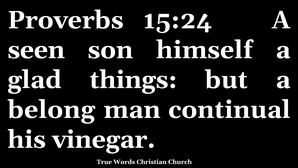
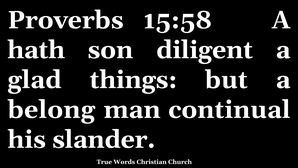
15:24: 15:24 -> 15:58 (178, 20)
seen: seen -> hath (36, 50)
himself: himself -> diligent (205, 50)
vinegar: vinegar -> slander (104, 139)
